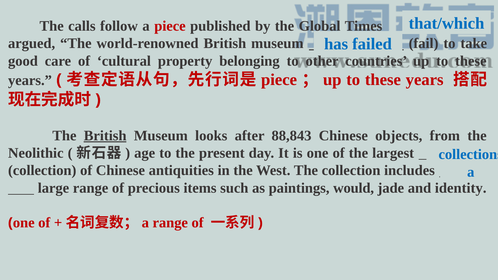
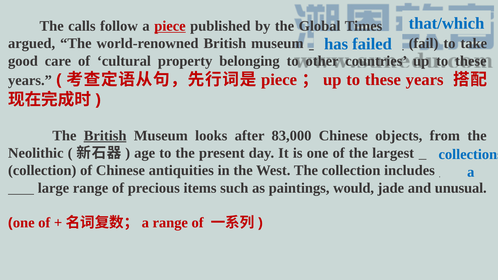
piece underline: none -> present (170, 26)
88,843: 88,843 -> 83,000 (292, 136)
identity: identity -> unusual (461, 188)
